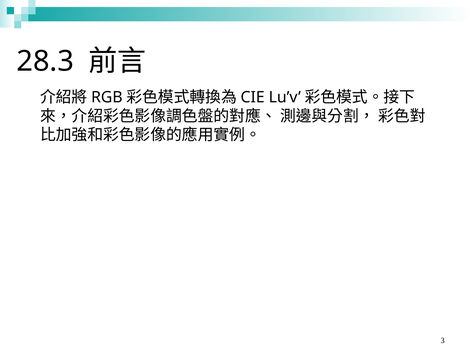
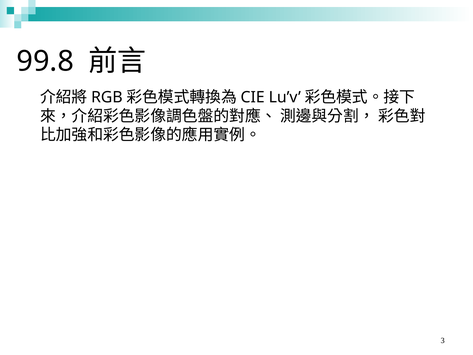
28.3: 28.3 -> 99.8 (45, 61)
